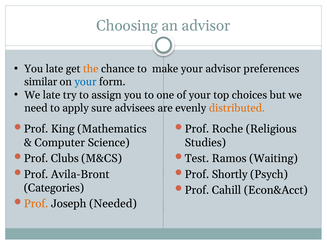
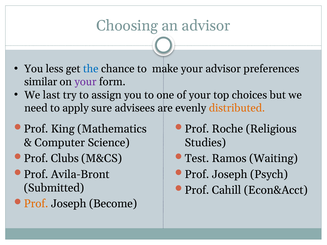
You late: late -> less (55, 69)
the colour: orange -> blue (91, 69)
your colour: blue -> purple (86, 82)
We late: late -> last (52, 95)
Shortly: Shortly -> Joseph (230, 174)
Categories: Categories -> Submitted (54, 188)
Needed: Needed -> Become (113, 204)
